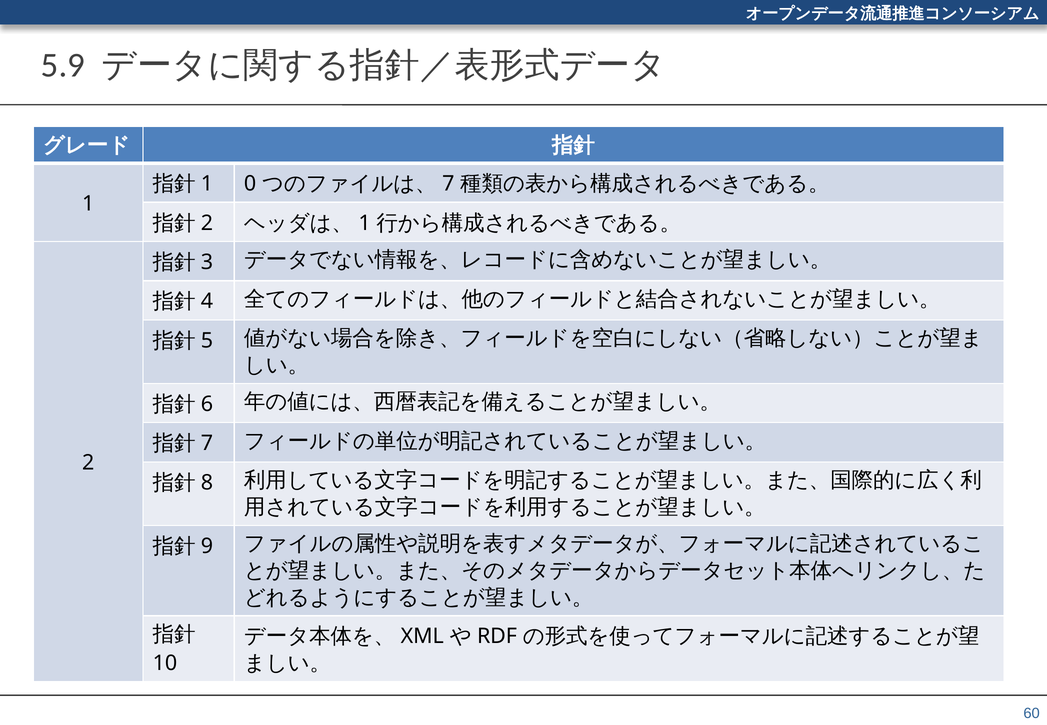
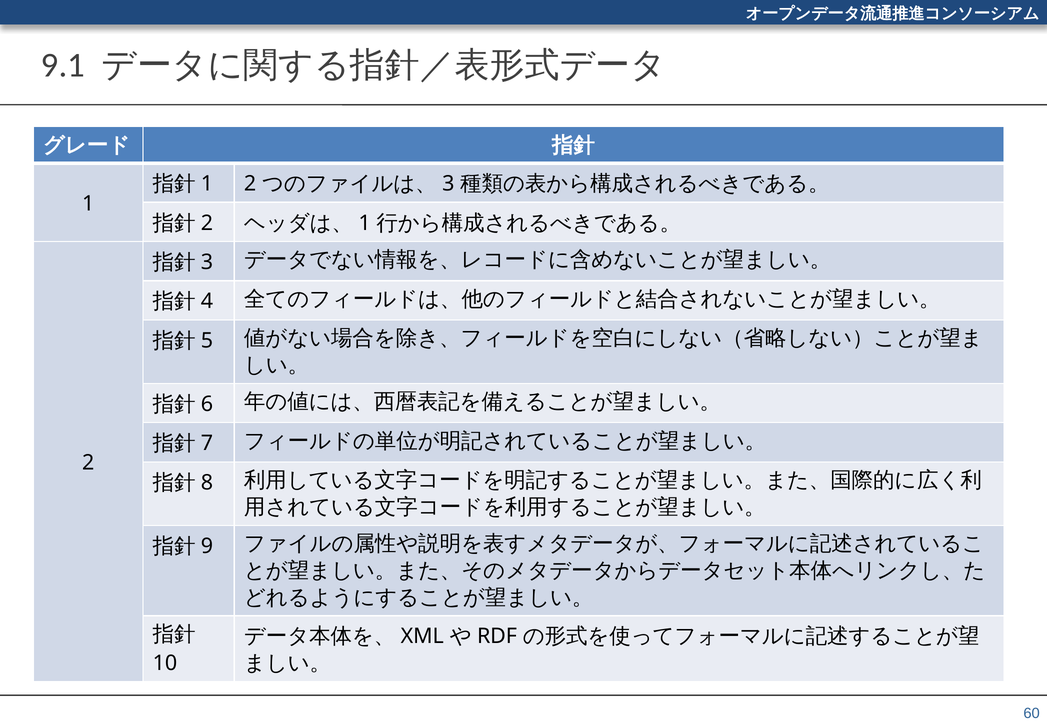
5.9: 5.9 -> 9.1 (63, 65)
0: 0 -> 2 (250, 184)
7: 7 -> 3 (448, 184)
